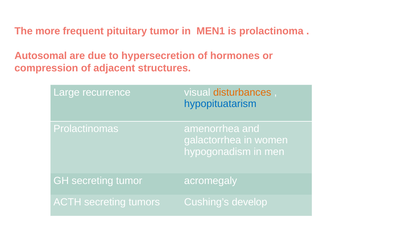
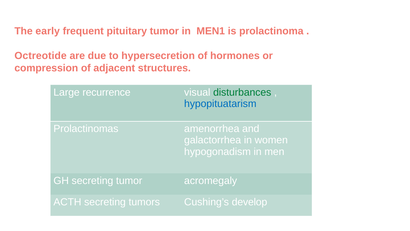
more: more -> early (48, 31)
Autosomal: Autosomal -> Octreotide (41, 56)
disturbances colour: orange -> green (242, 92)
